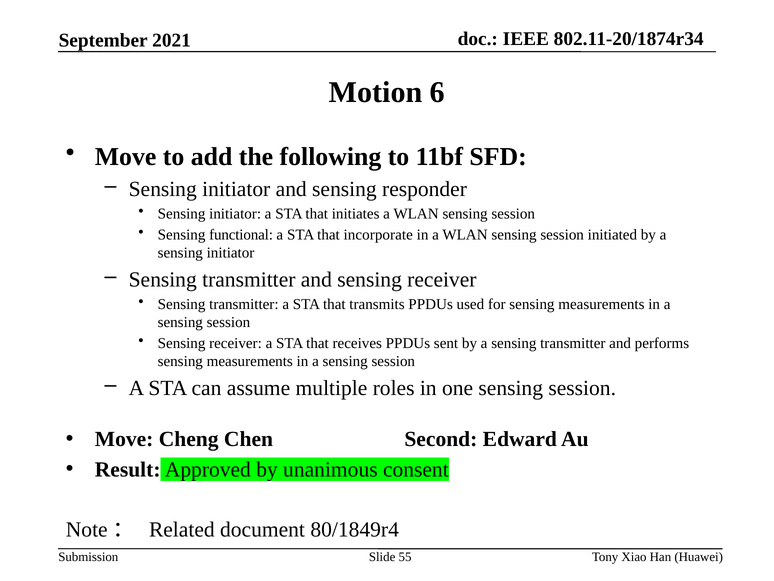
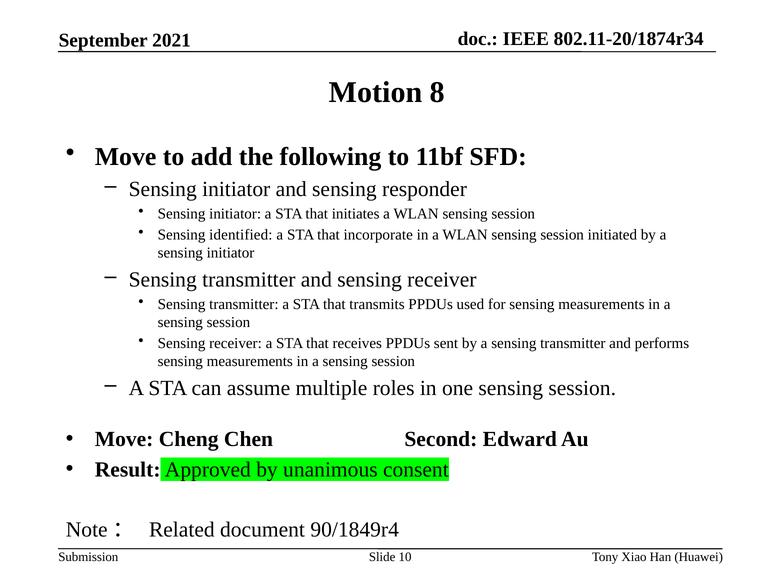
6: 6 -> 8 (437, 92)
functional: functional -> identified (241, 235)
80/1849r4: 80/1849r4 -> 90/1849r4 (355, 529)
55: 55 -> 10 (405, 557)
